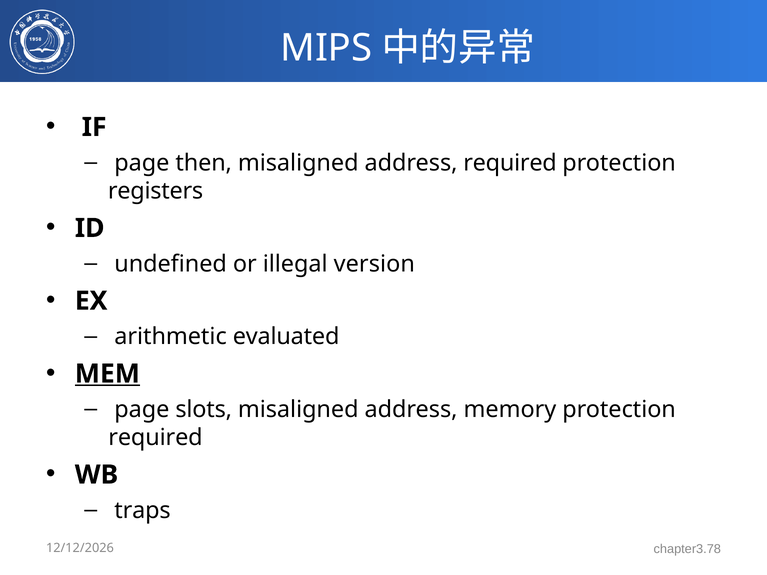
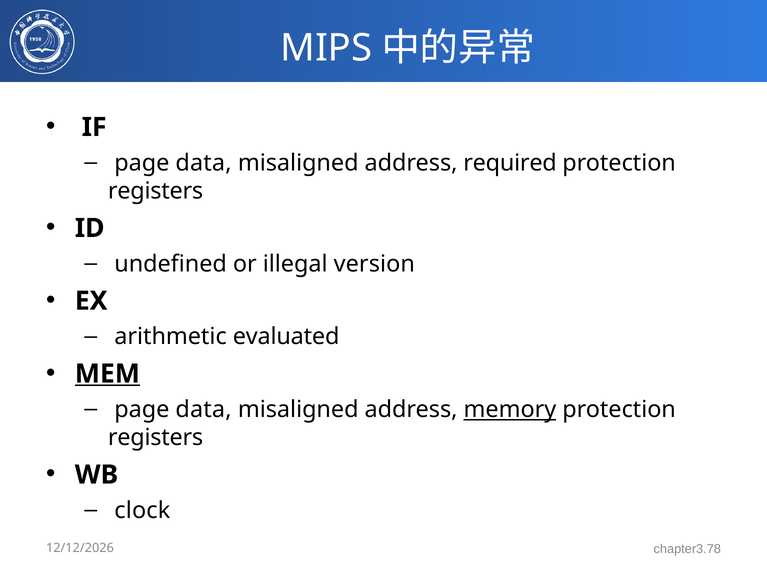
then: then -> data (204, 163)
slots: slots -> data (204, 410)
memory underline: none -> present (510, 410)
required: required -> registers (156, 438)
traps: traps -> clock (142, 511)
